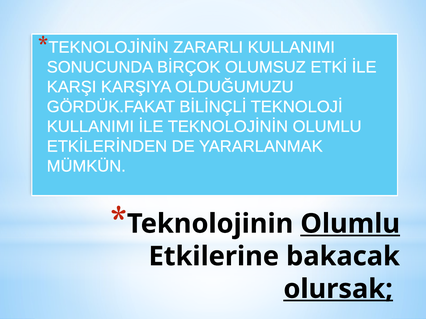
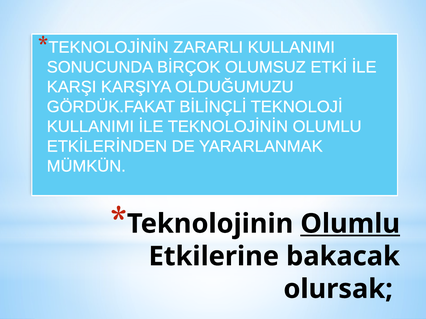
olursak underline: present -> none (338, 289)
